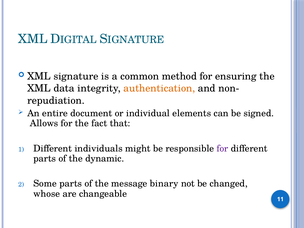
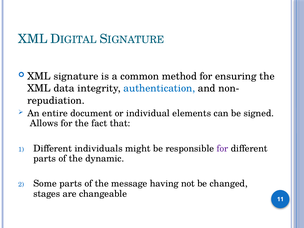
authentication colour: orange -> blue (159, 88)
binary: binary -> having (164, 184)
whose: whose -> stages (47, 194)
